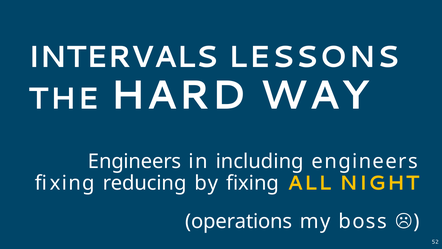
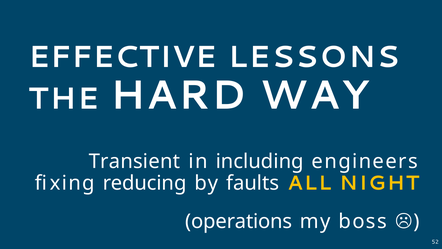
INTERVALS: INTERVALS -> EFFECTIVE (123, 57)
Engineers: Engineers -> Transient (134, 161)
by fixing: fixing -> faults (253, 183)
